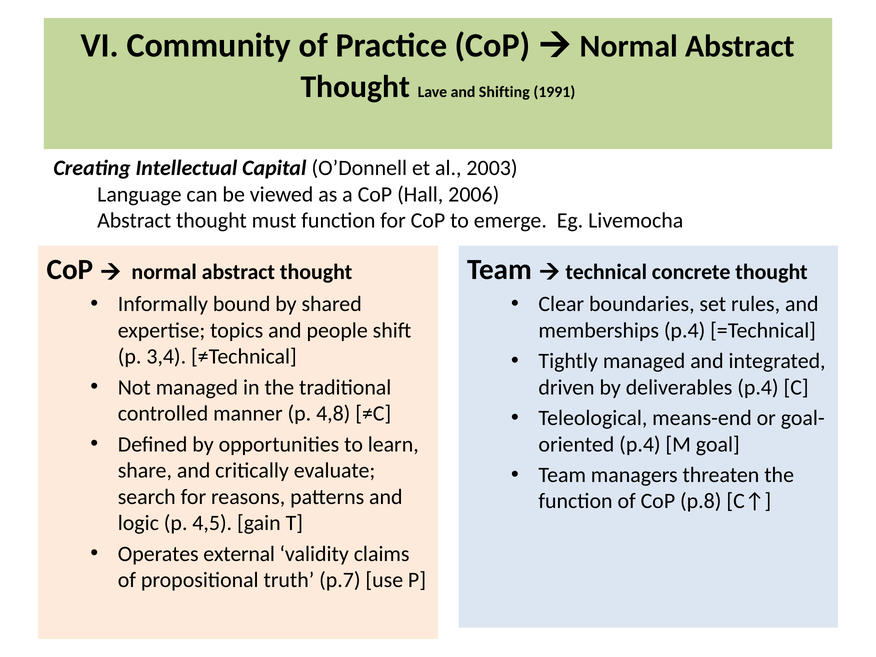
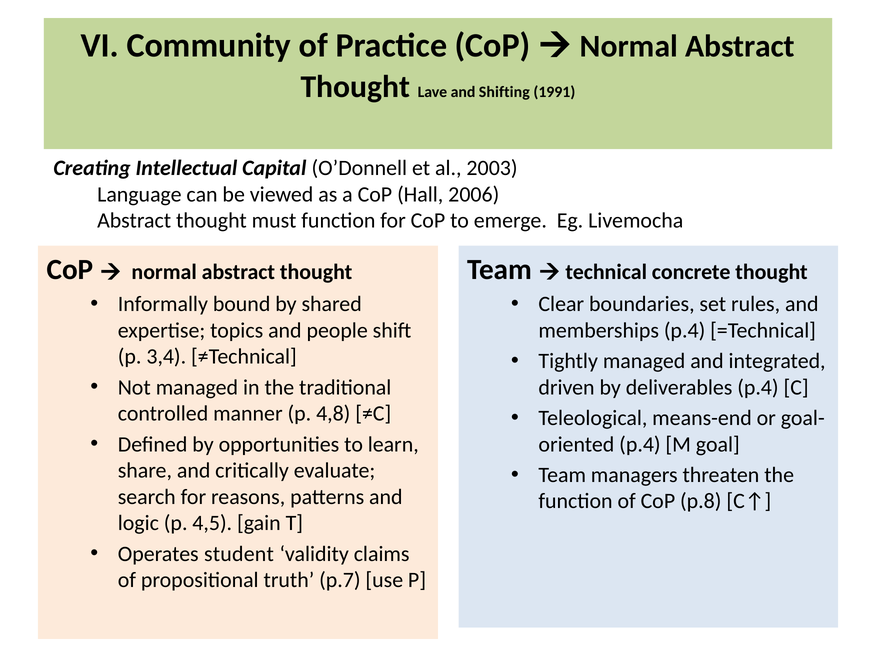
external: external -> student (239, 554)
